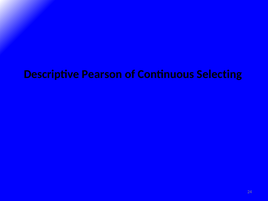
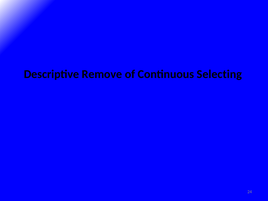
Pearson: Pearson -> Remove (102, 74)
